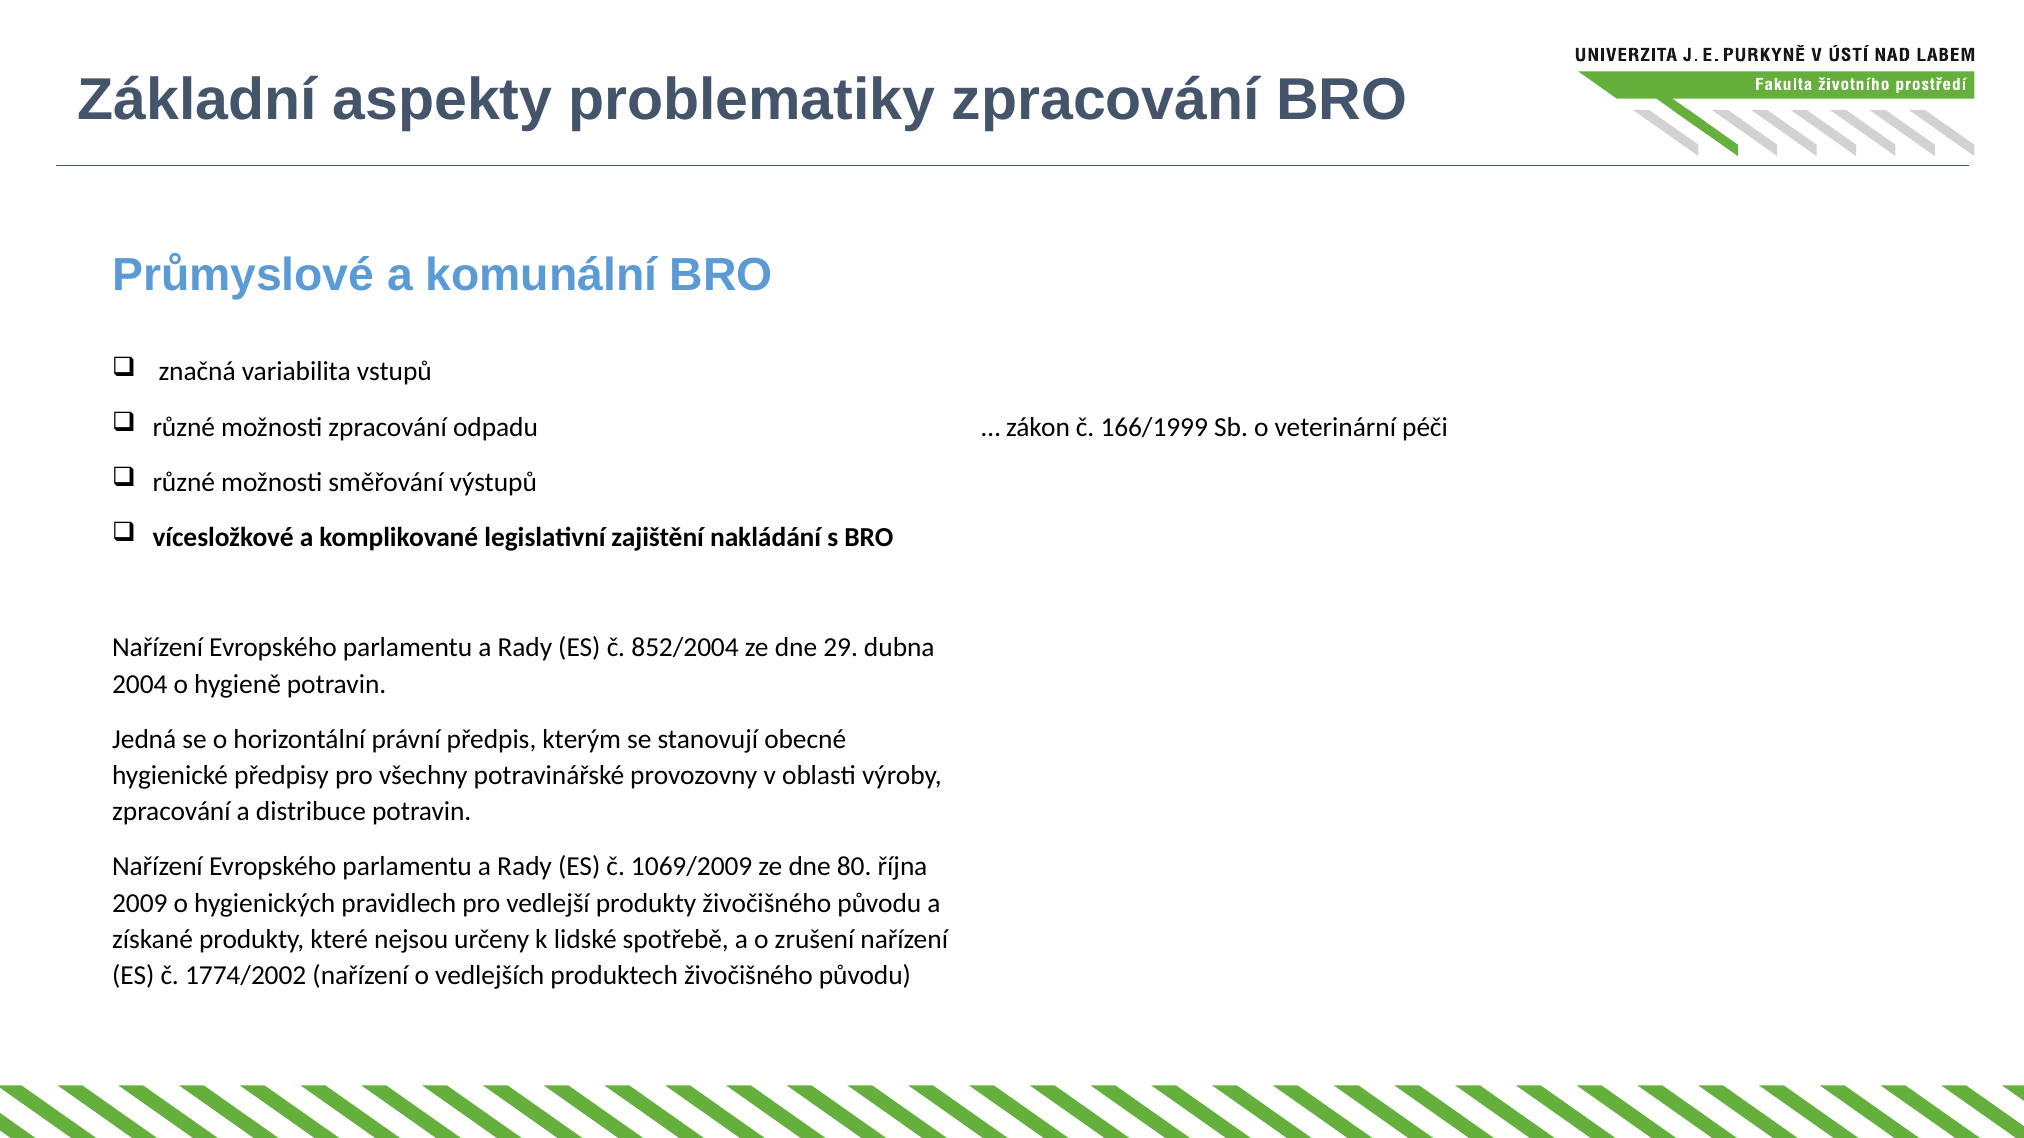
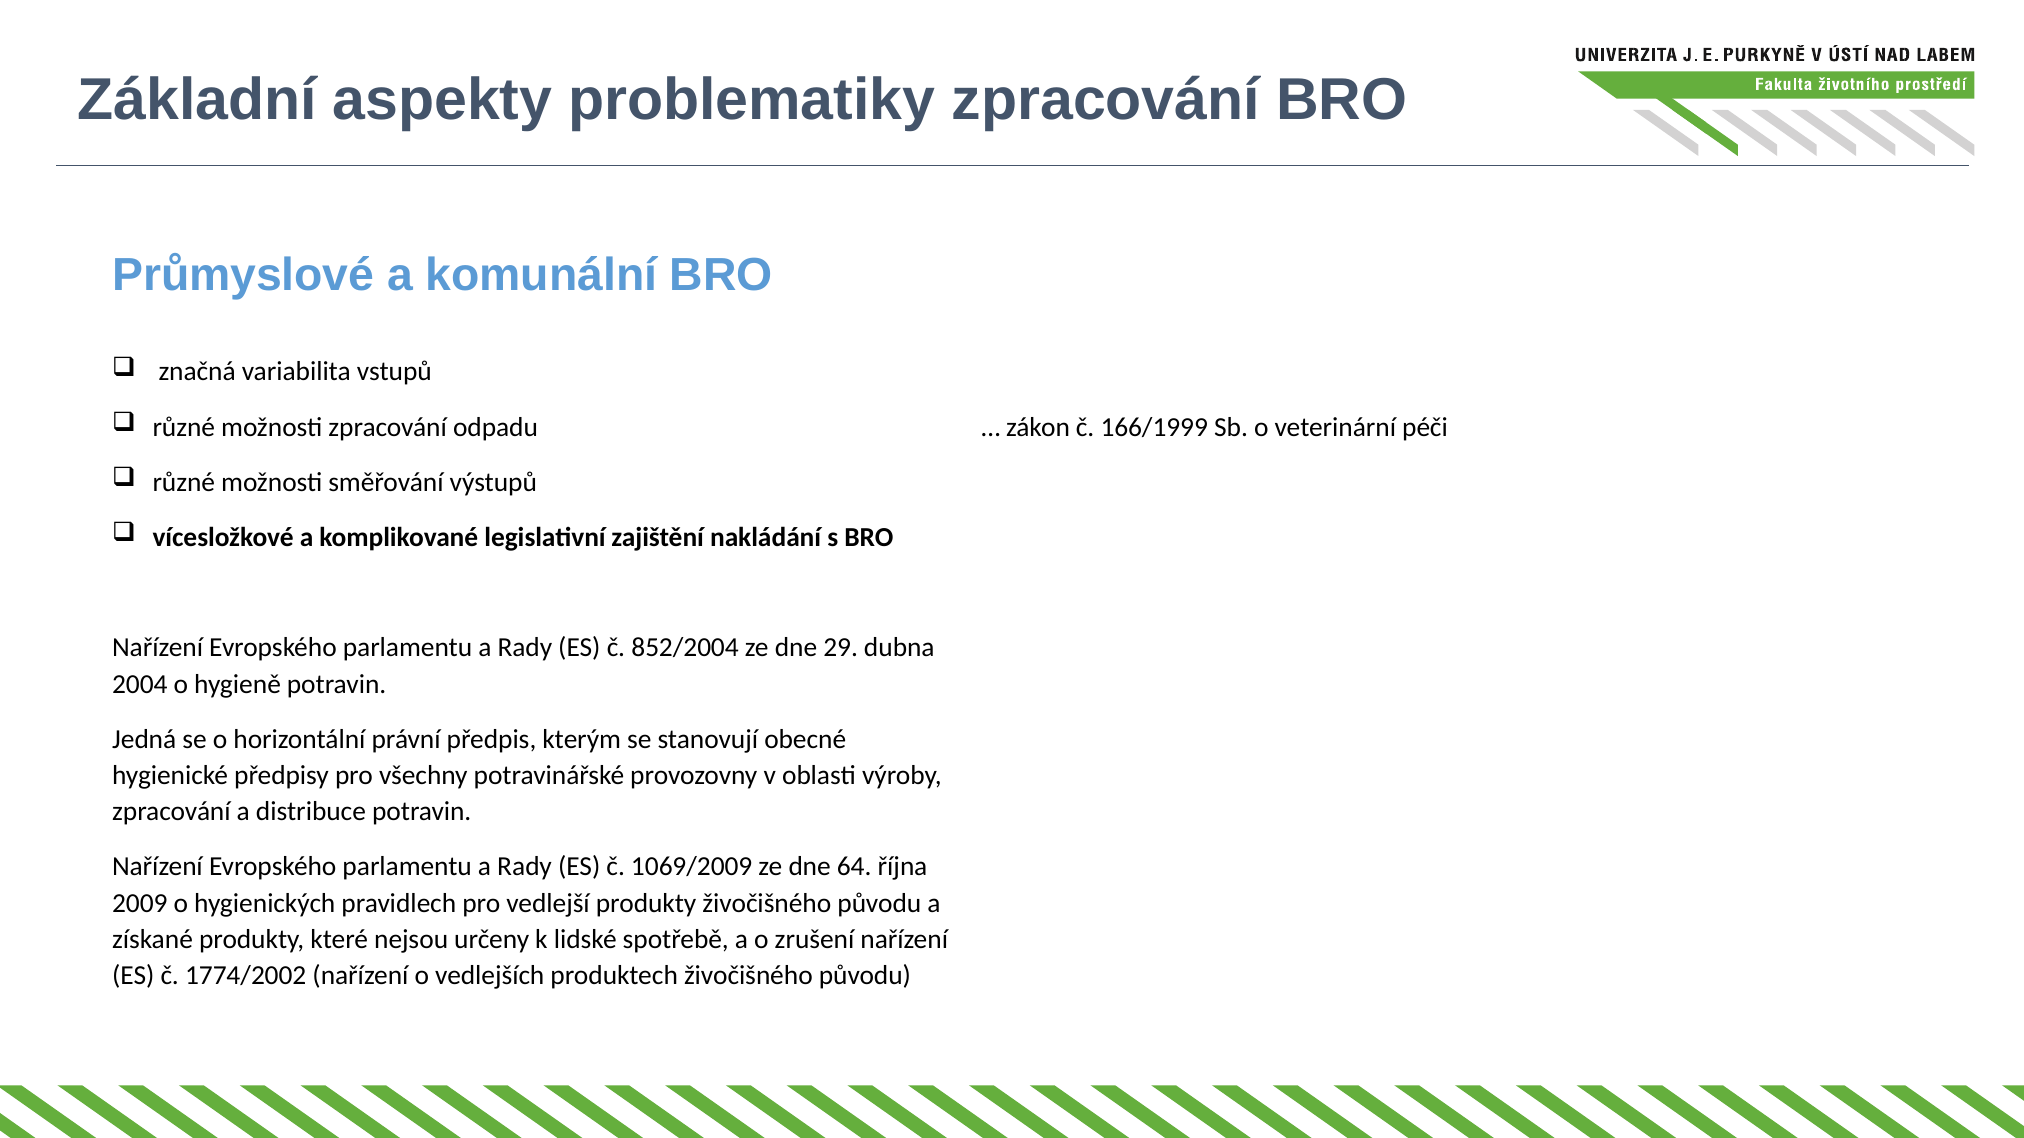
80: 80 -> 64 (854, 867)
